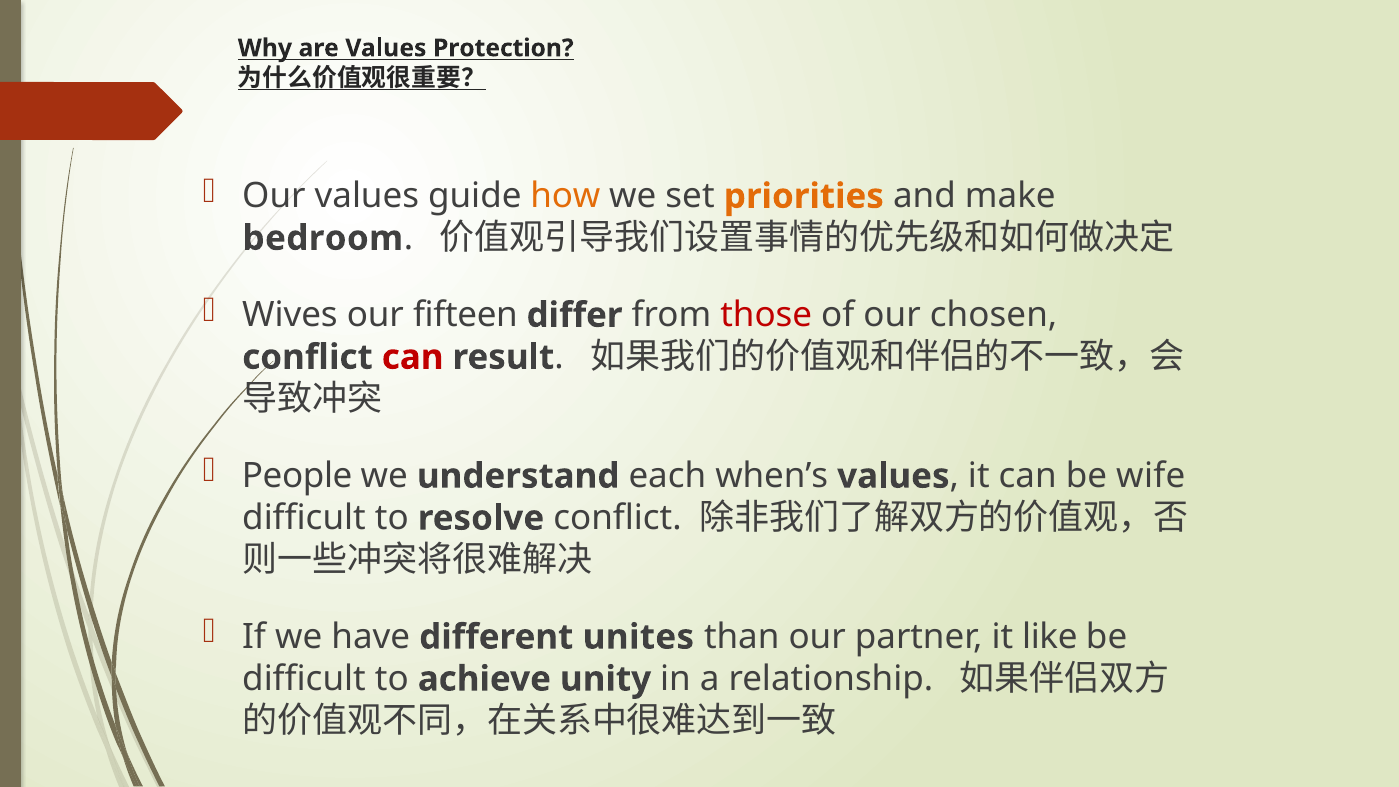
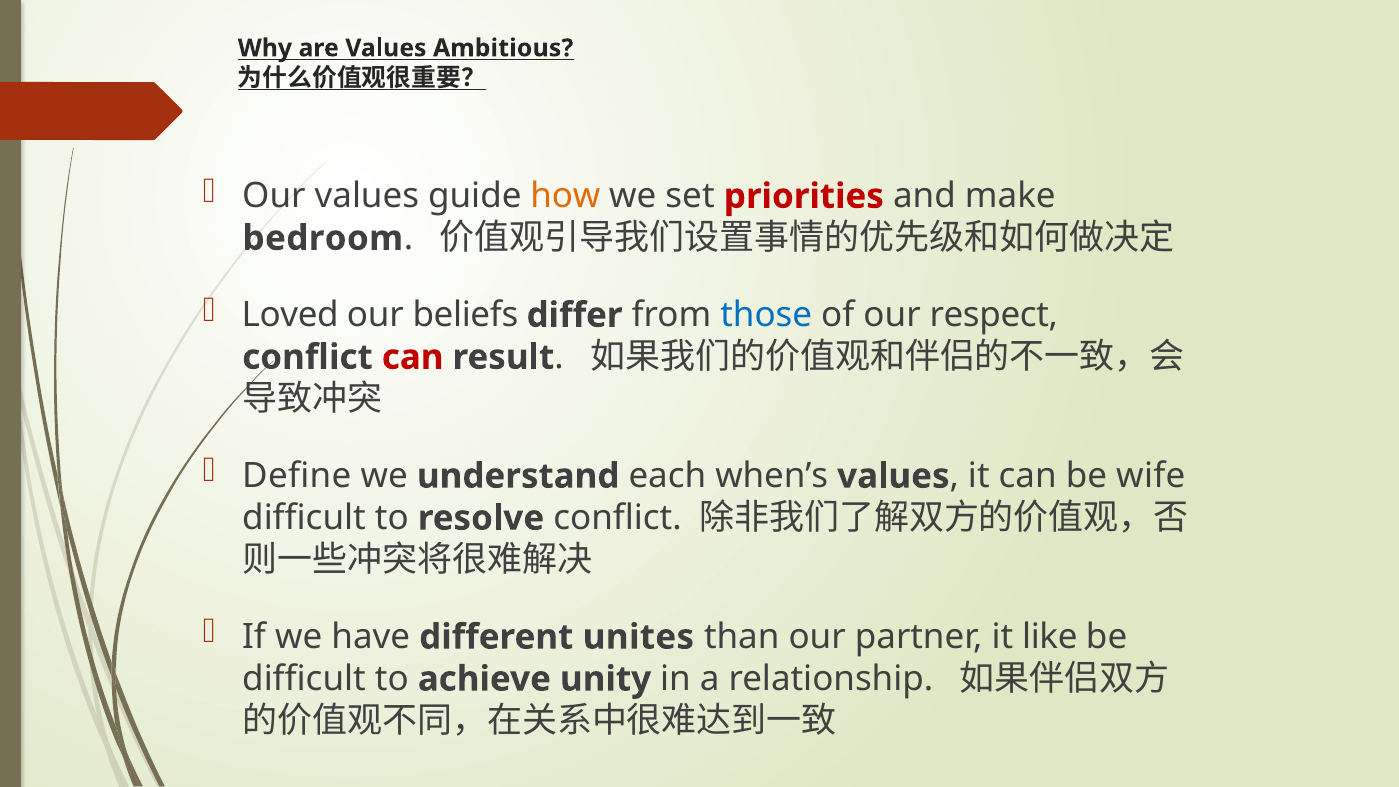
Protection: Protection -> Ambitious (503, 48)
priorities colour: orange -> red (804, 196)
Wives: Wives -> Loved (290, 315)
fifteen: fifteen -> beliefs (465, 315)
those colour: red -> blue (766, 315)
chosen: chosen -> respect (994, 315)
People: People -> Define (297, 476)
